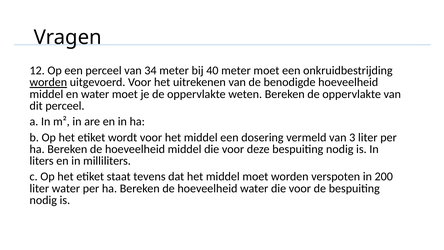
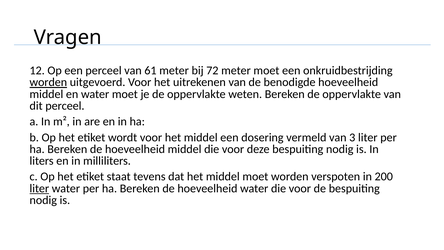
34: 34 -> 61 (150, 71)
40: 40 -> 72 (212, 71)
liter underline: none -> present (39, 188)
